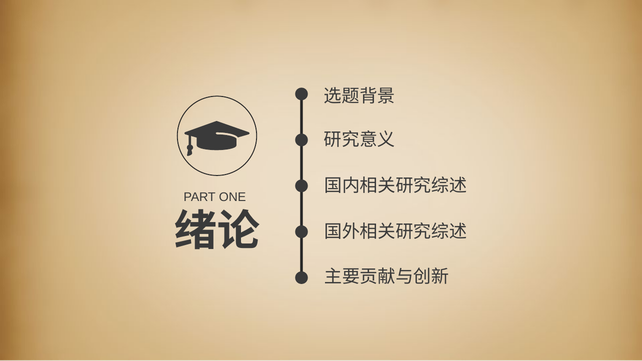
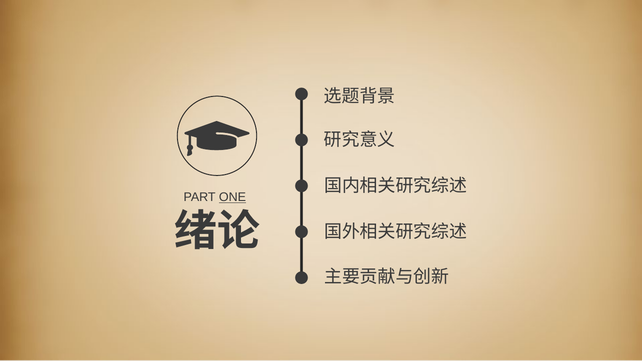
ONE underline: none -> present (232, 197)
